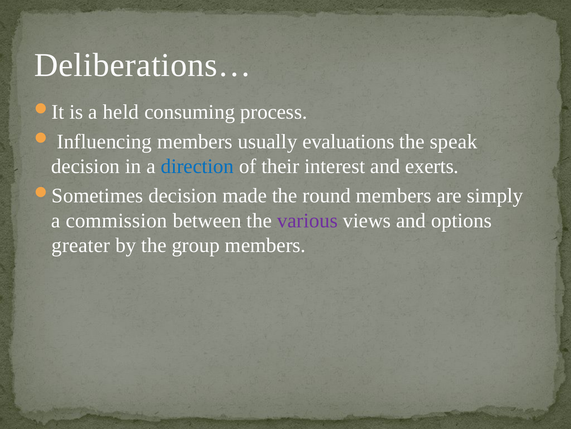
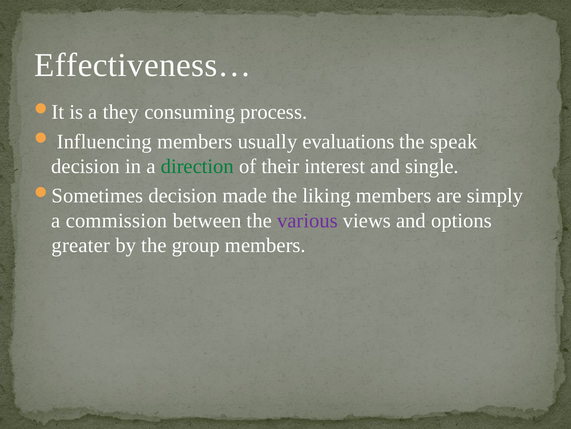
Deliberations…: Deliberations… -> Effectiveness… (143, 65)
held: held -> they (121, 112)
direction colour: blue -> green (197, 166)
exerts: exerts -> single (432, 166)
round: round -> liking (327, 195)
